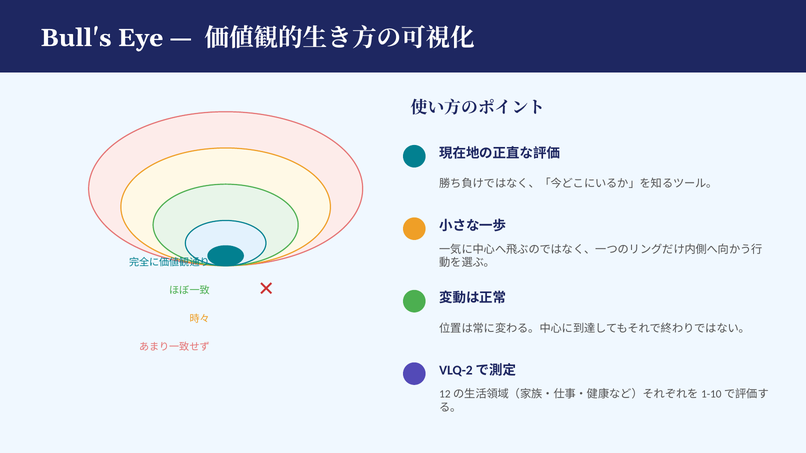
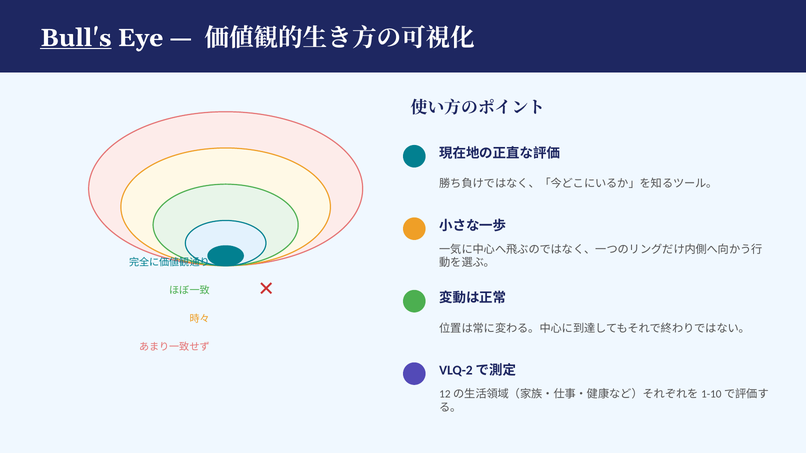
Bull's underline: none -> present (76, 38)
